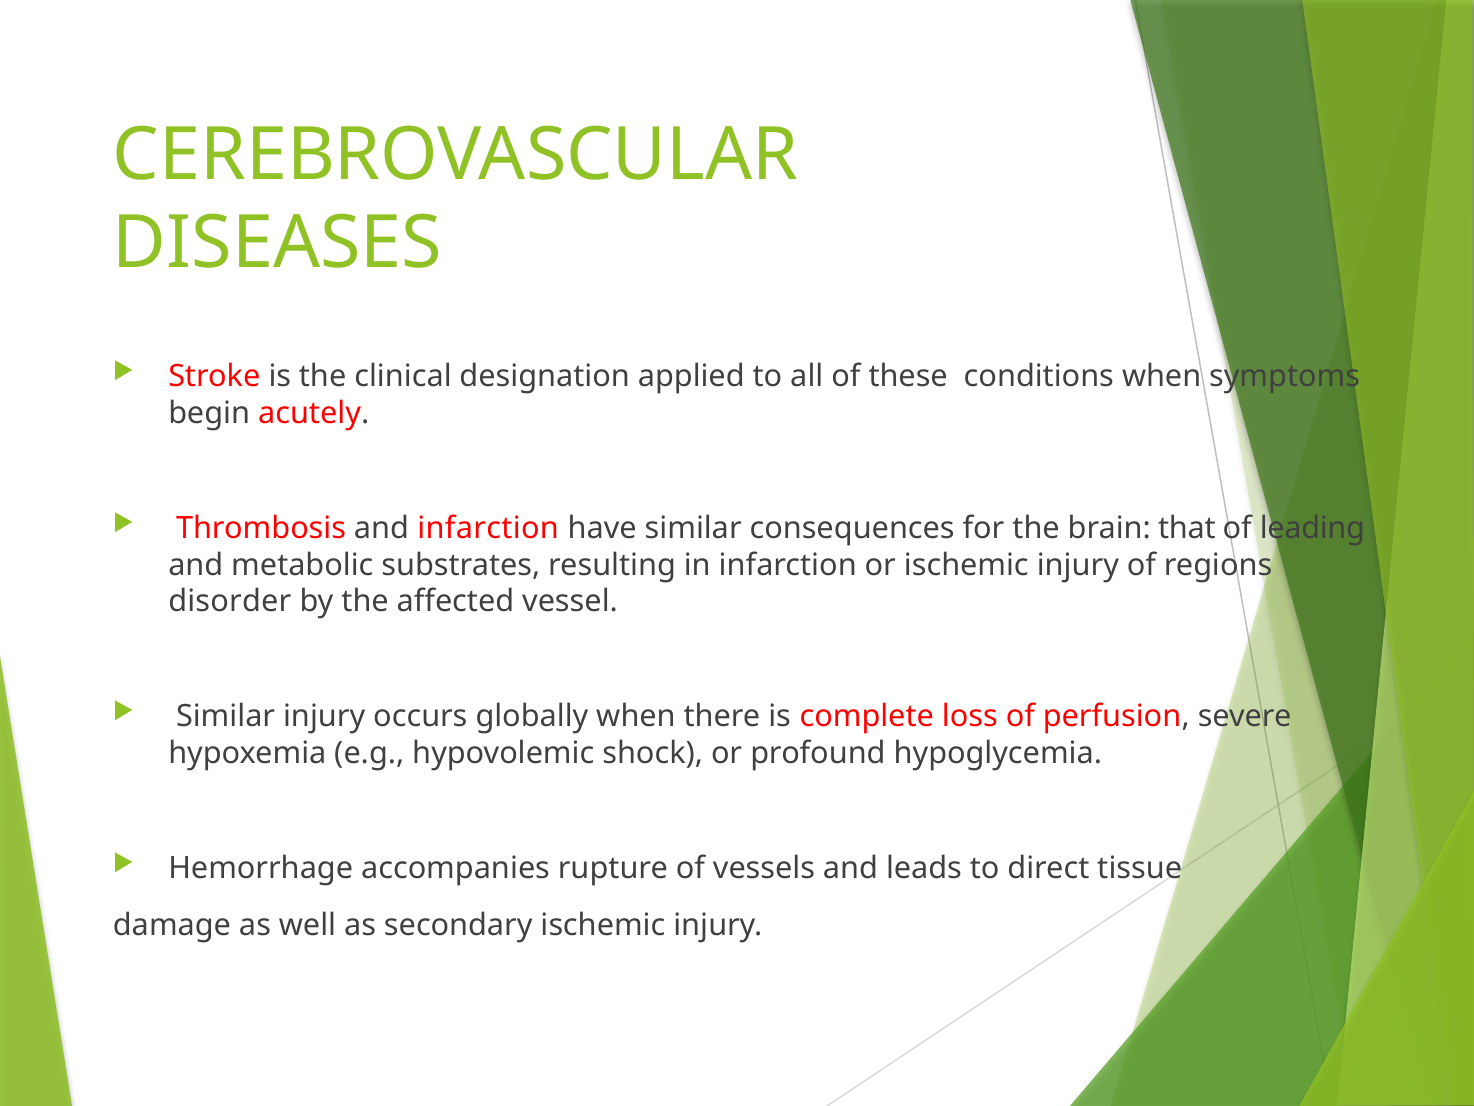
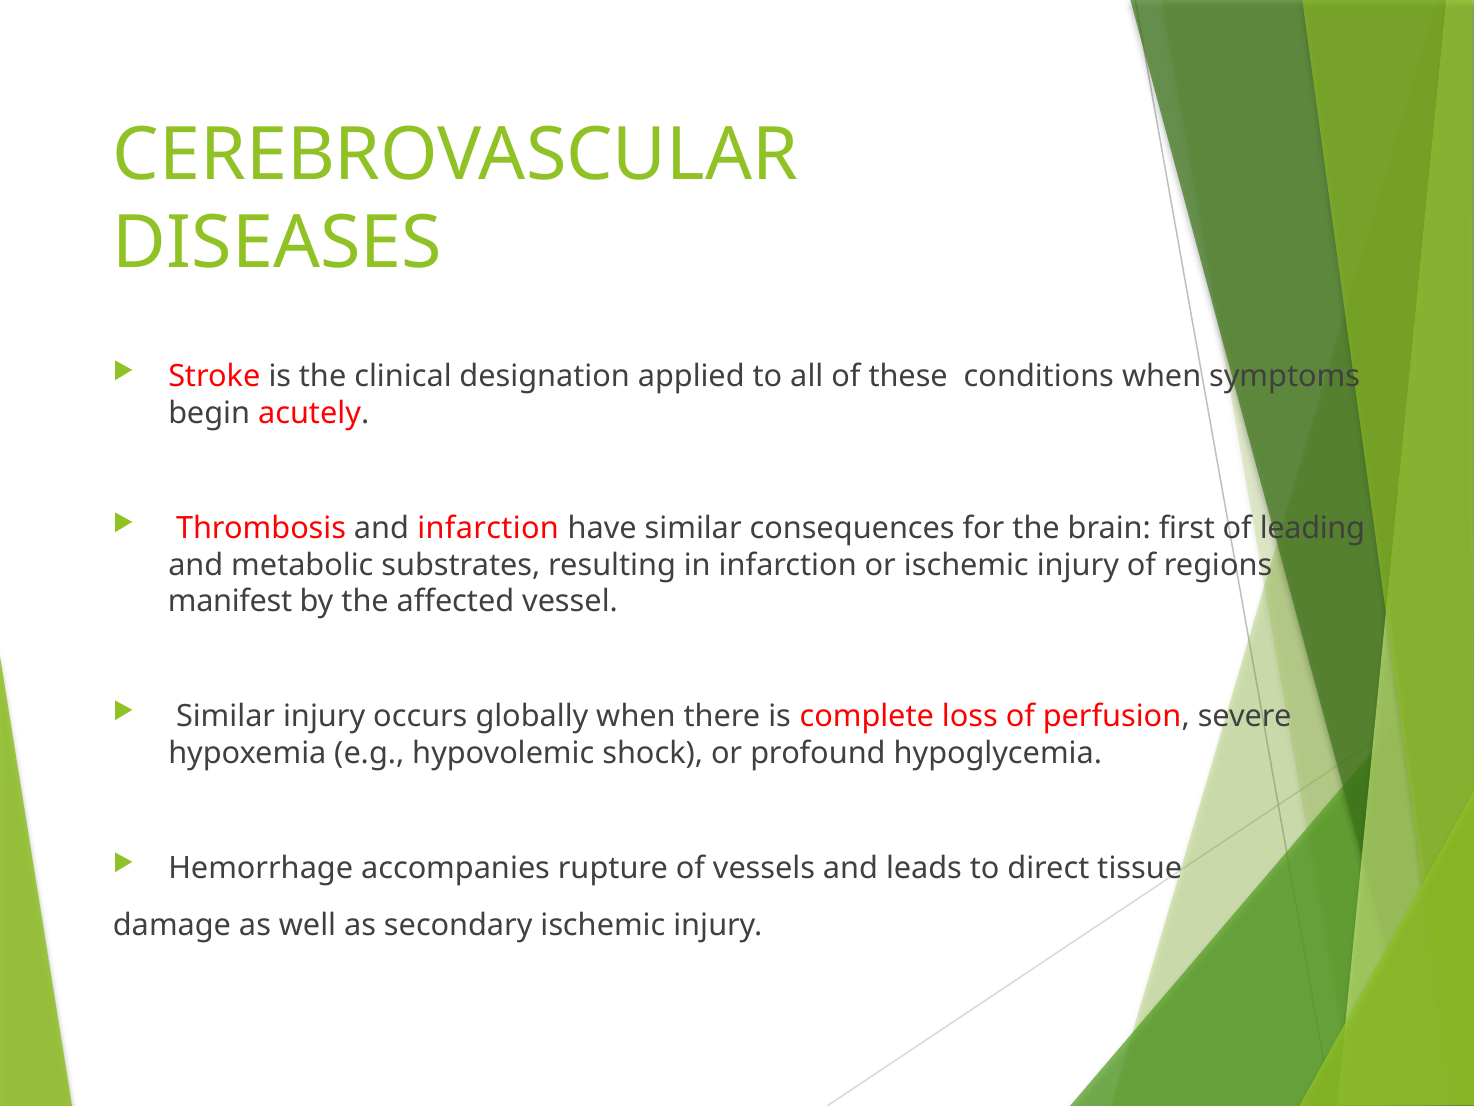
that: that -> first (1187, 528)
disorder: disorder -> manifest (230, 601)
